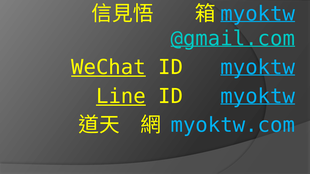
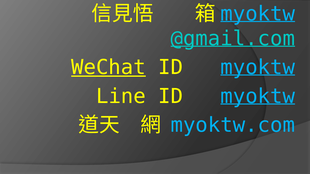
Line underline: present -> none (121, 96)
